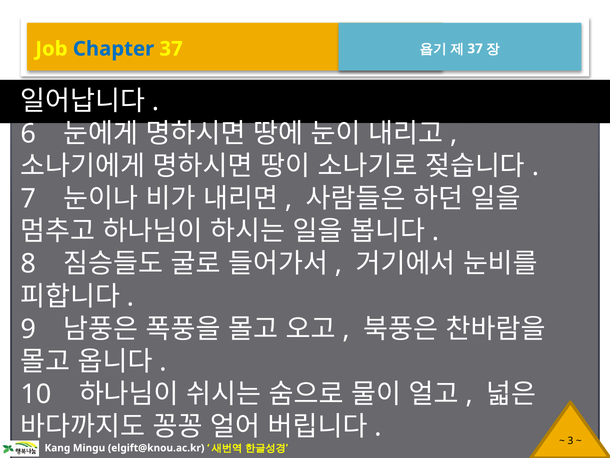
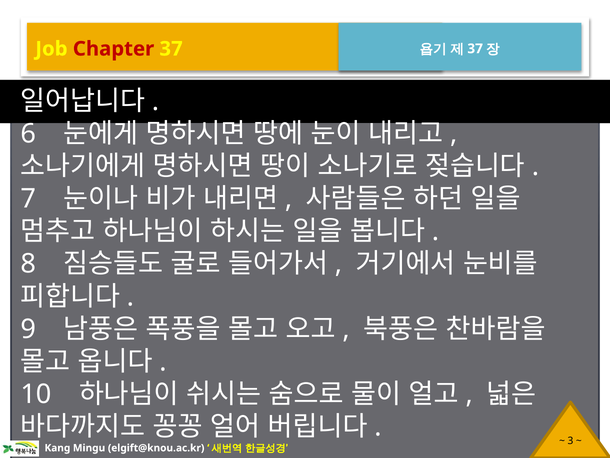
Chapter colour: blue -> red (114, 49)
